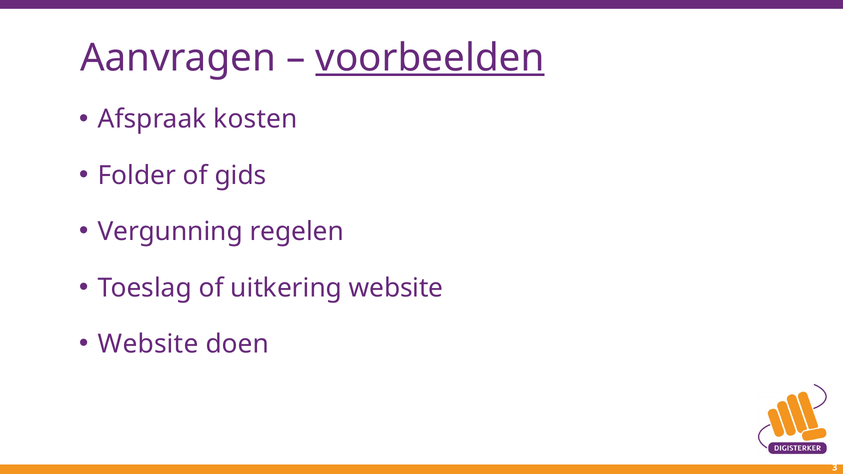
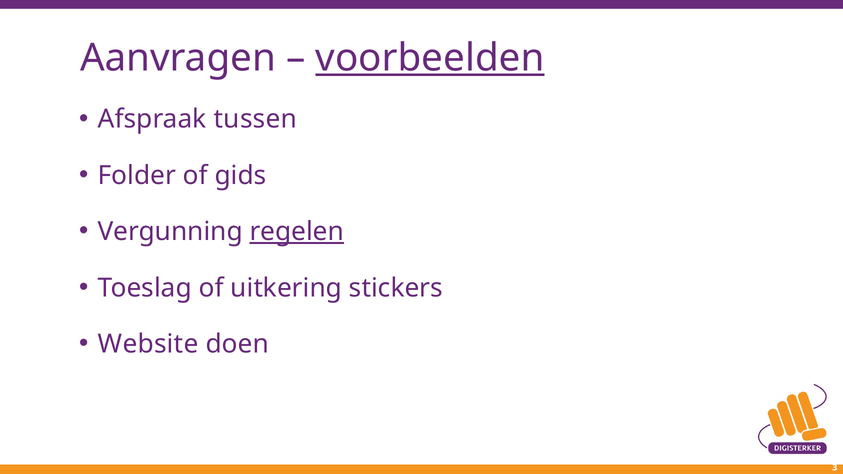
kosten: kosten -> tussen (255, 119)
regelen underline: none -> present (297, 232)
uitkering website: website -> stickers (396, 288)
